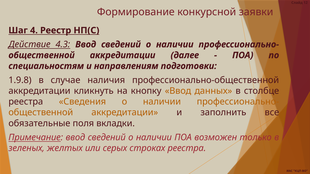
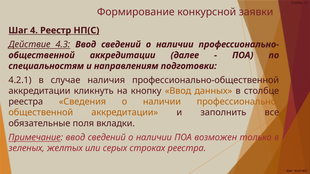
1.9.8: 1.9.8 -> 4.2.1 (20, 80)
